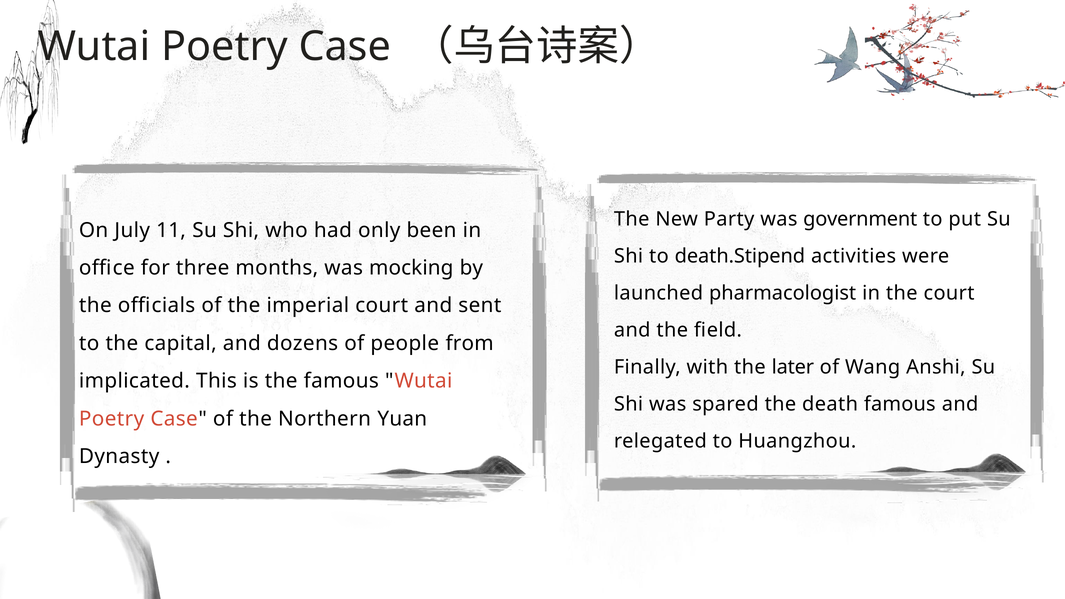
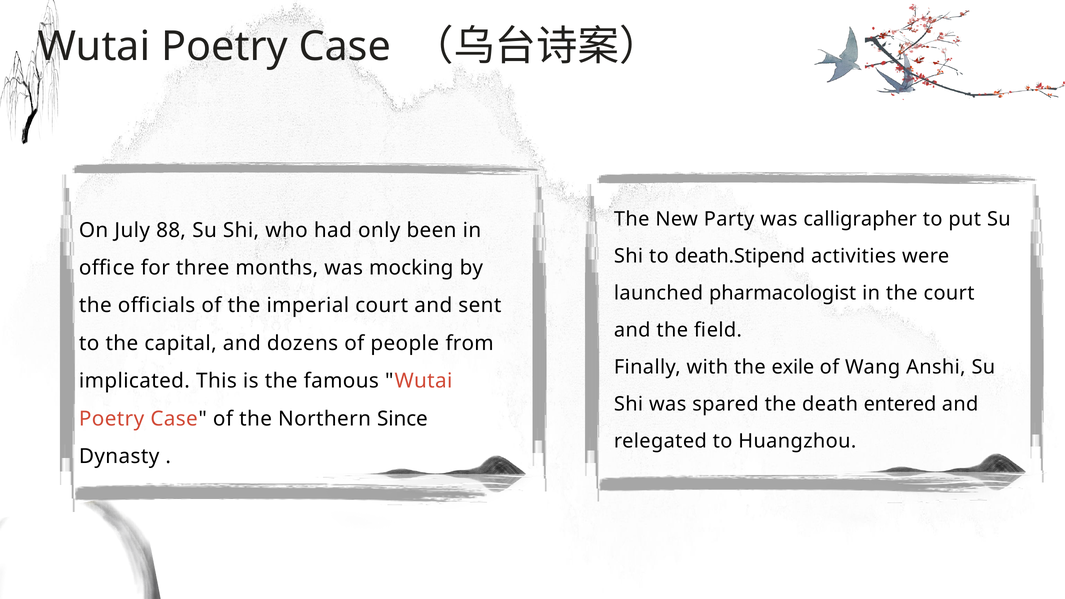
government: government -> calligrapher (860, 219)
11: 11 -> 88 (171, 230)
later: later -> exile (793, 367)
death famous: famous -> entered (900, 404)
Yuan: Yuan -> Since (402, 419)
